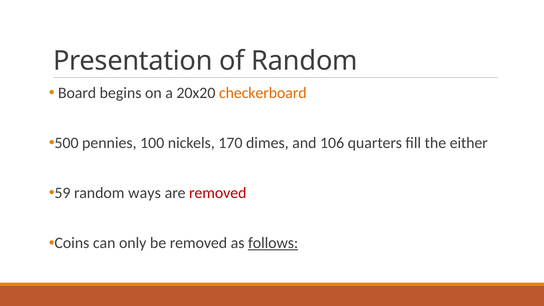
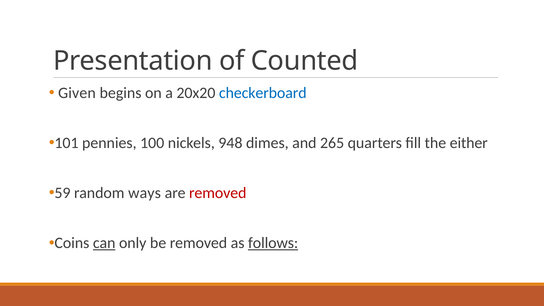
of Random: Random -> Counted (304, 61)
Board: Board -> Given (77, 93)
checkerboard colour: orange -> blue (263, 93)
500: 500 -> 101 (66, 143)
170: 170 -> 948 (230, 143)
106: 106 -> 265 (332, 143)
can underline: none -> present (104, 243)
